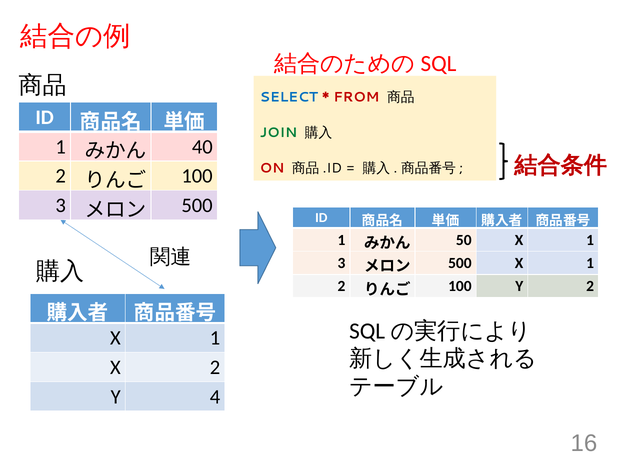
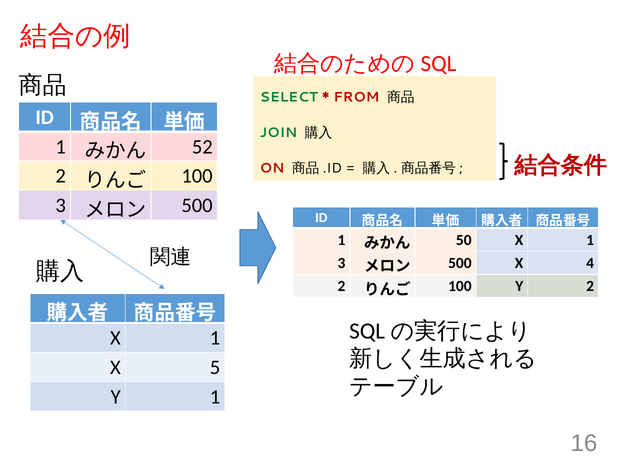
SELECT colour: blue -> green (289, 97)
40: 40 -> 52 (202, 147)
500 X 1: 1 -> 4 (590, 263)
X 2: 2 -> 5 (215, 367)
Y 4: 4 -> 1 (215, 396)
